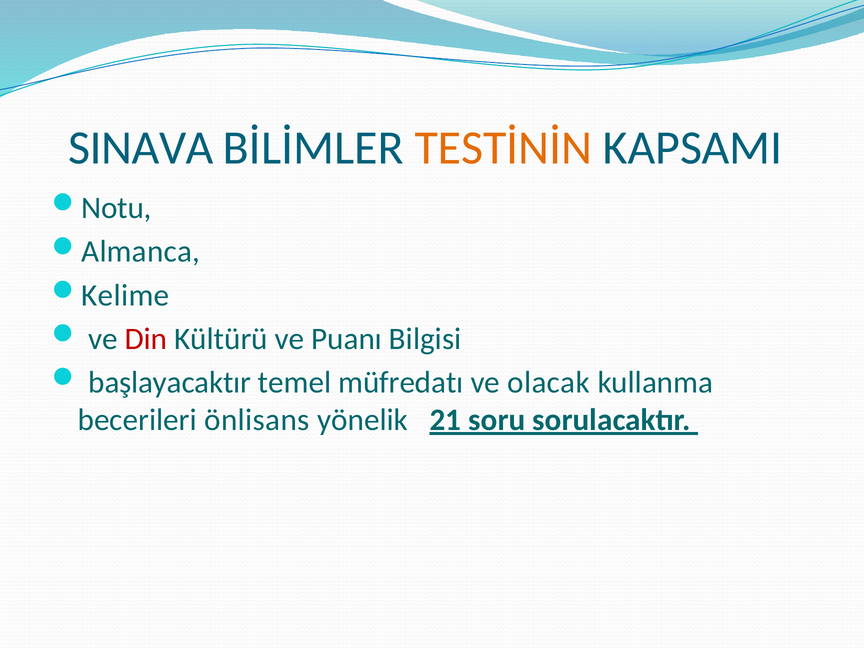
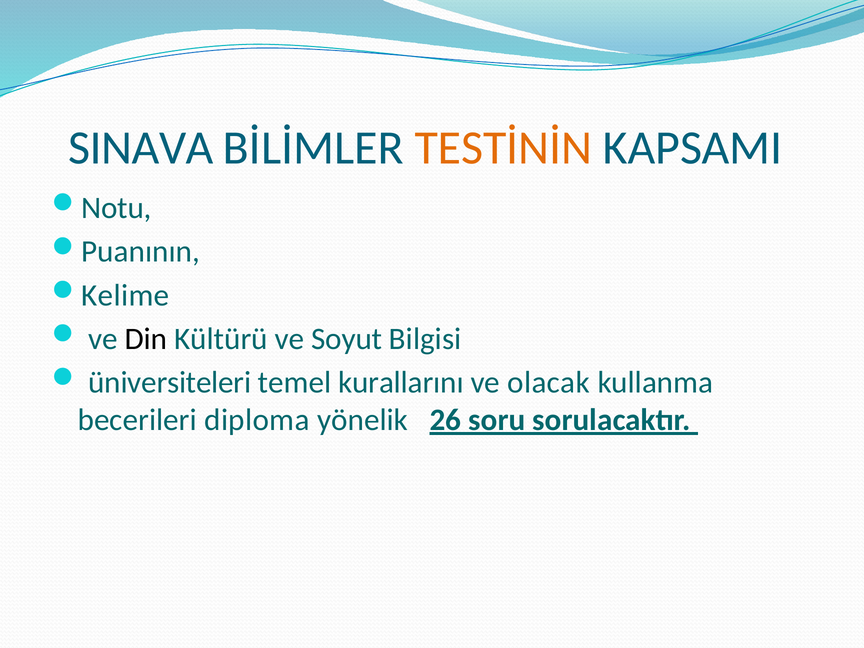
Almanca: Almanca -> Puanının (141, 252)
Din colour: red -> black (146, 339)
Puanı: Puanı -> Soyut (347, 339)
başlayacaktır: başlayacaktır -> üniversiteleri (170, 383)
müfredatı: müfredatı -> kurallarını (401, 383)
önlisans: önlisans -> diploma (257, 420)
21: 21 -> 26 (445, 420)
